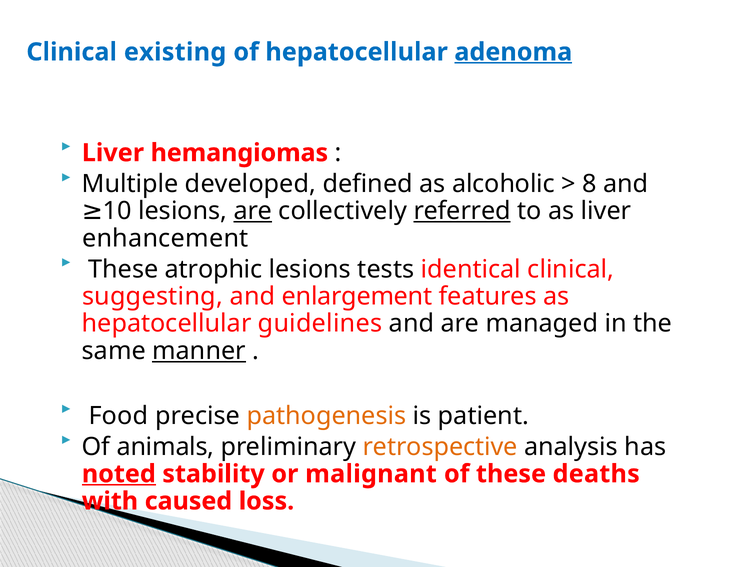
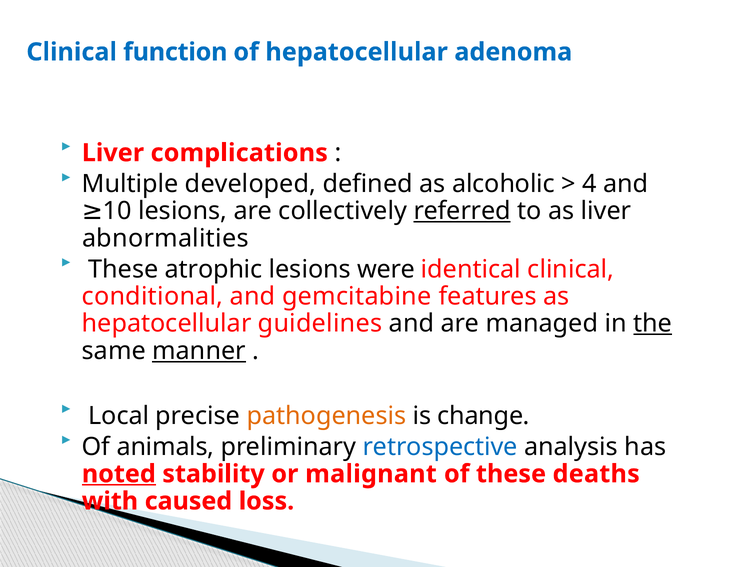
existing: existing -> function (175, 52)
adenoma underline: present -> none (513, 52)
hemangiomas: hemangiomas -> complications (239, 153)
8: 8 -> 4 (589, 184)
are underline: present -> none (253, 211)
enhancement: enhancement -> abnormalities (165, 238)
tests: tests -> were (386, 269)
suggesting: suggesting -> conditional (152, 296)
enlargement: enlargement -> gemcitabine (357, 296)
the underline: none -> present (653, 324)
Food: Food -> Local (119, 416)
patient: patient -> change (484, 416)
retrospective colour: orange -> blue (440, 447)
